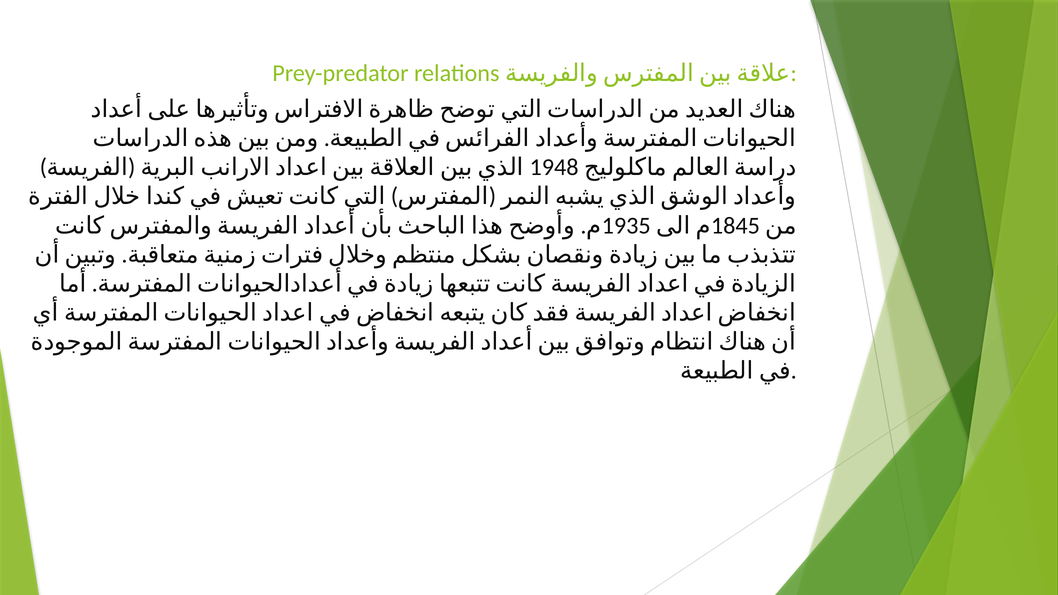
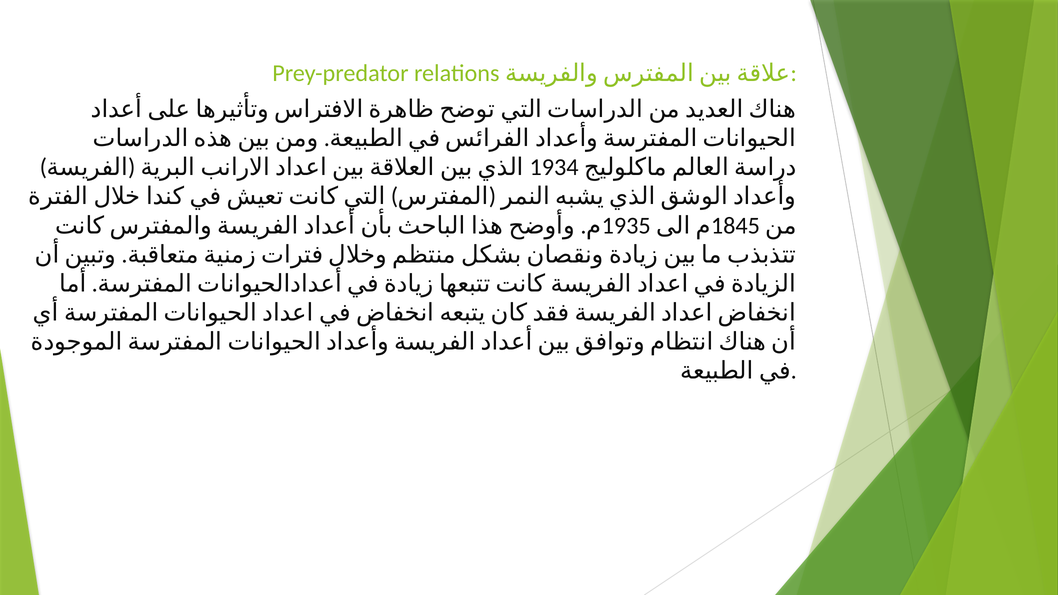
1948: 1948 -> 1934 (554, 167)
